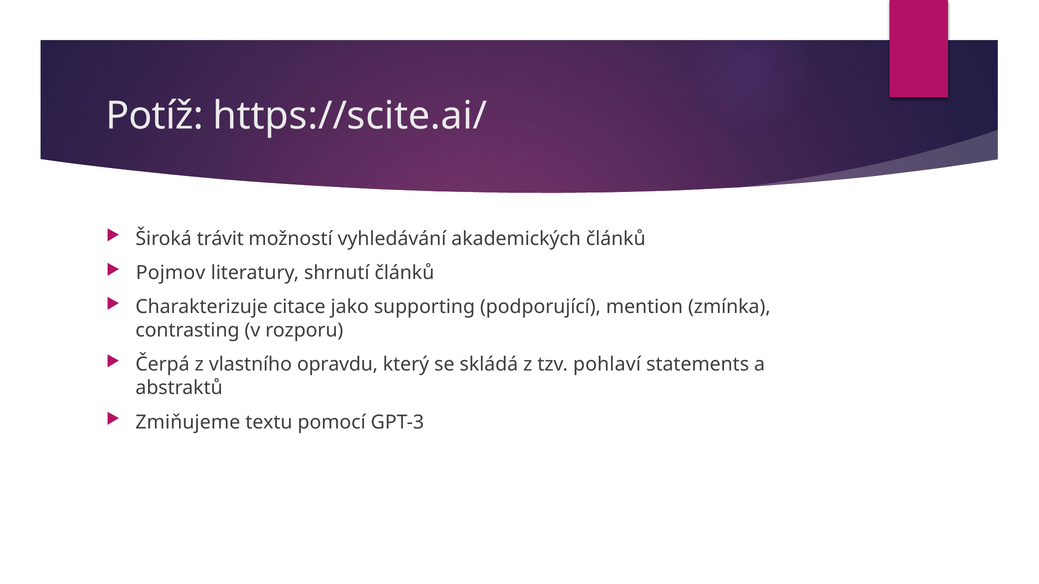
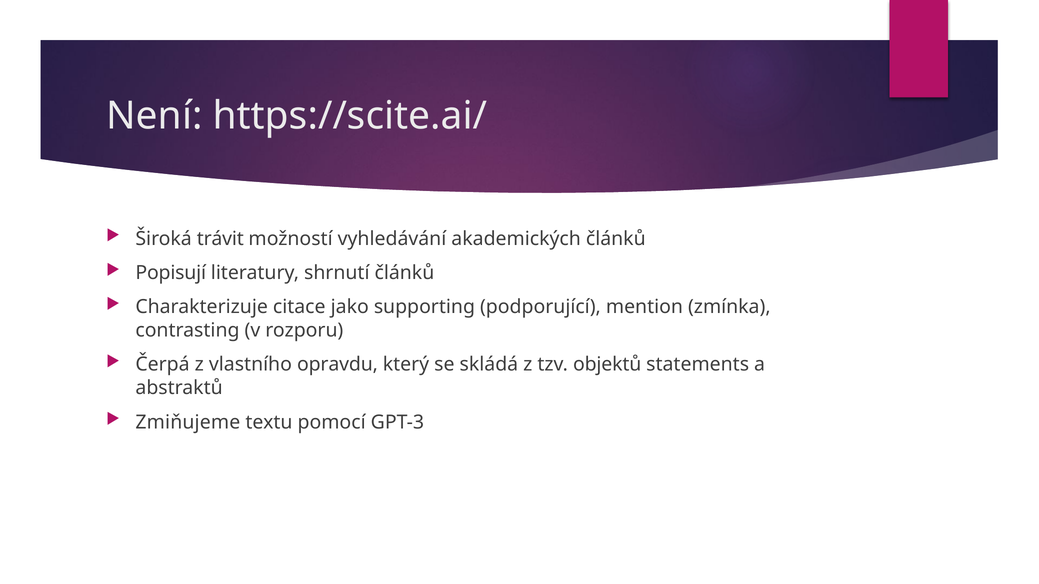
Potíž: Potíž -> Není (154, 116)
Pojmov: Pojmov -> Popisují (171, 273)
pohlaví: pohlaví -> objektů (607, 365)
